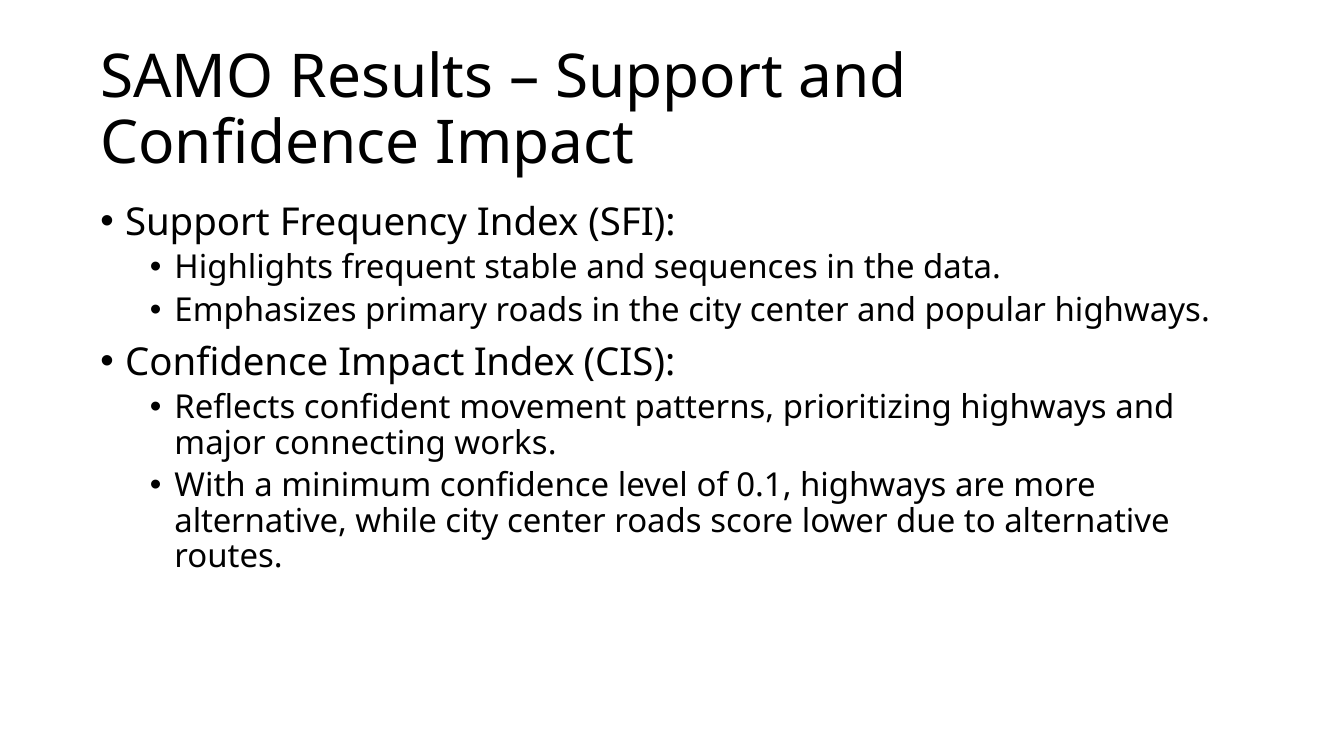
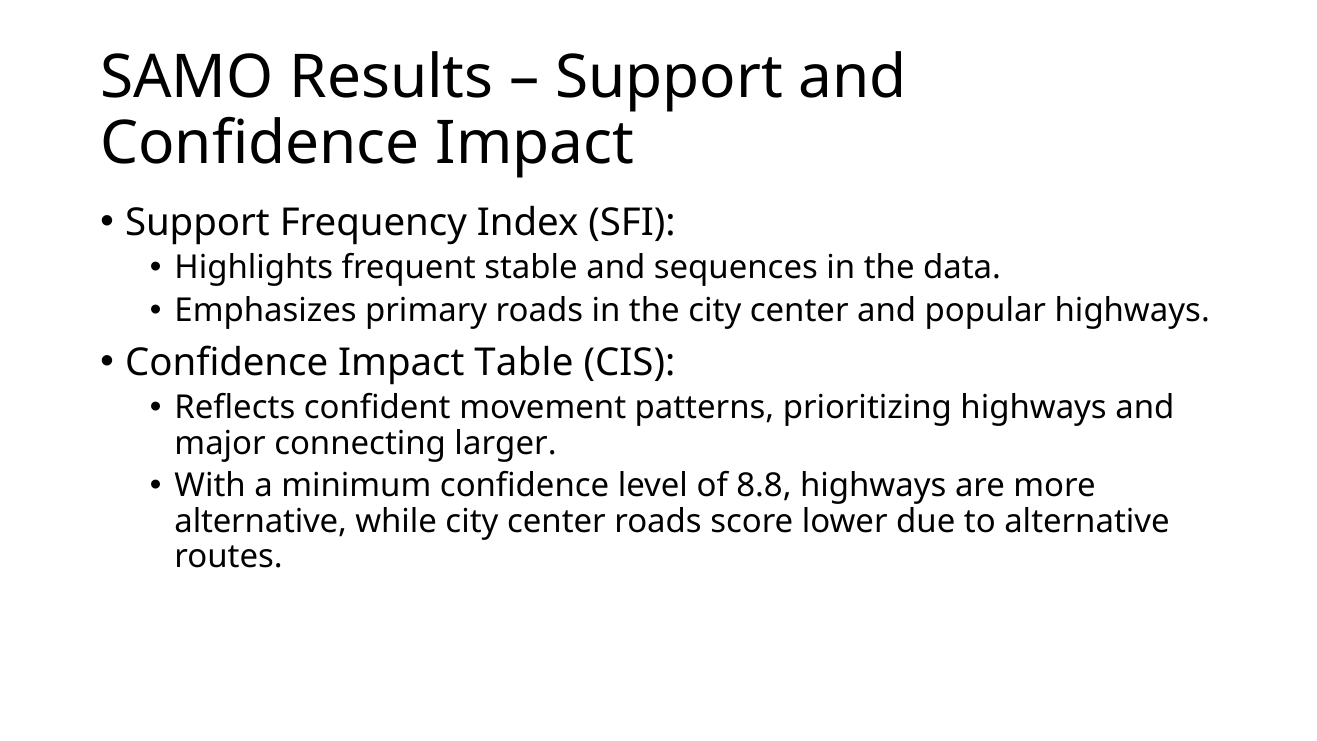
Impact Index: Index -> Table (524, 363)
works: works -> larger (506, 443)
0.1: 0.1 -> 8.8 (764, 486)
